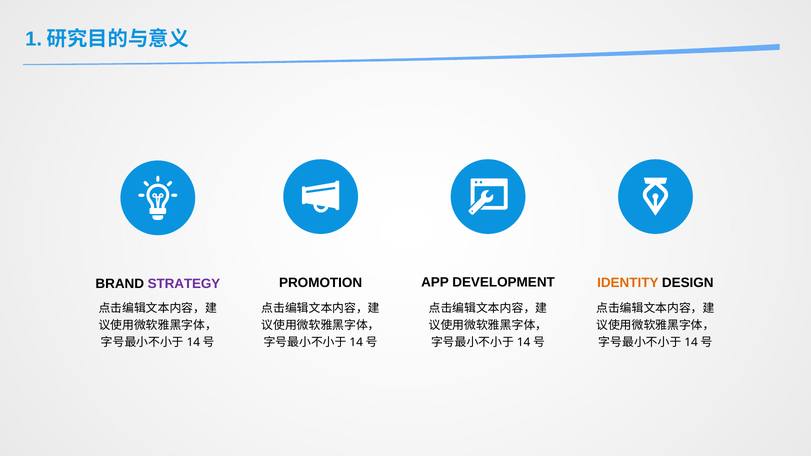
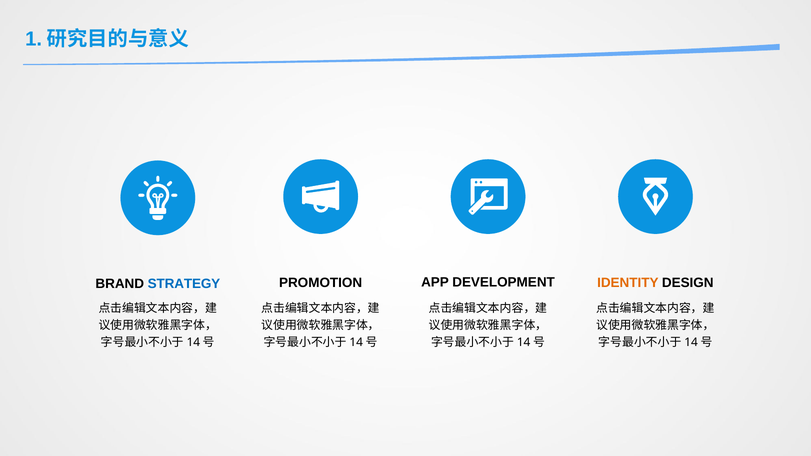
STRATEGY colour: purple -> blue (184, 284)
